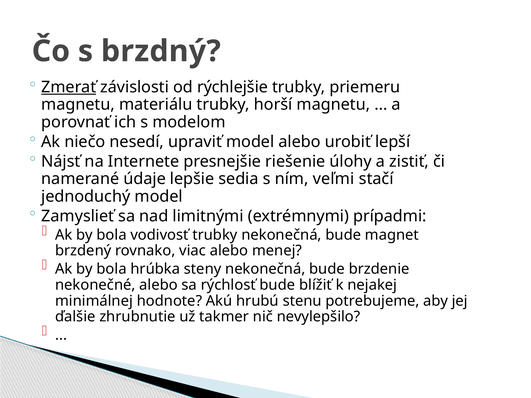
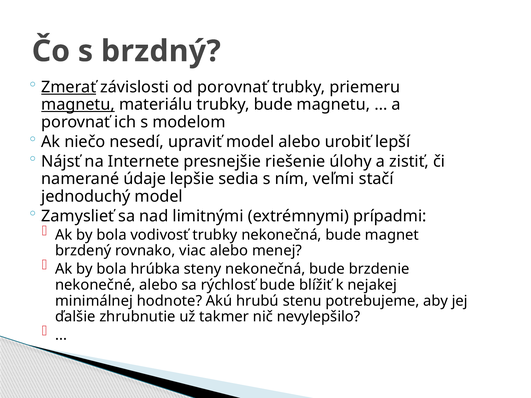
od rýchlejšie: rýchlejšie -> porovnať (232, 87)
magnetu underline: none -> present (78, 105)
trubky horší: horší -> bude (273, 105)
